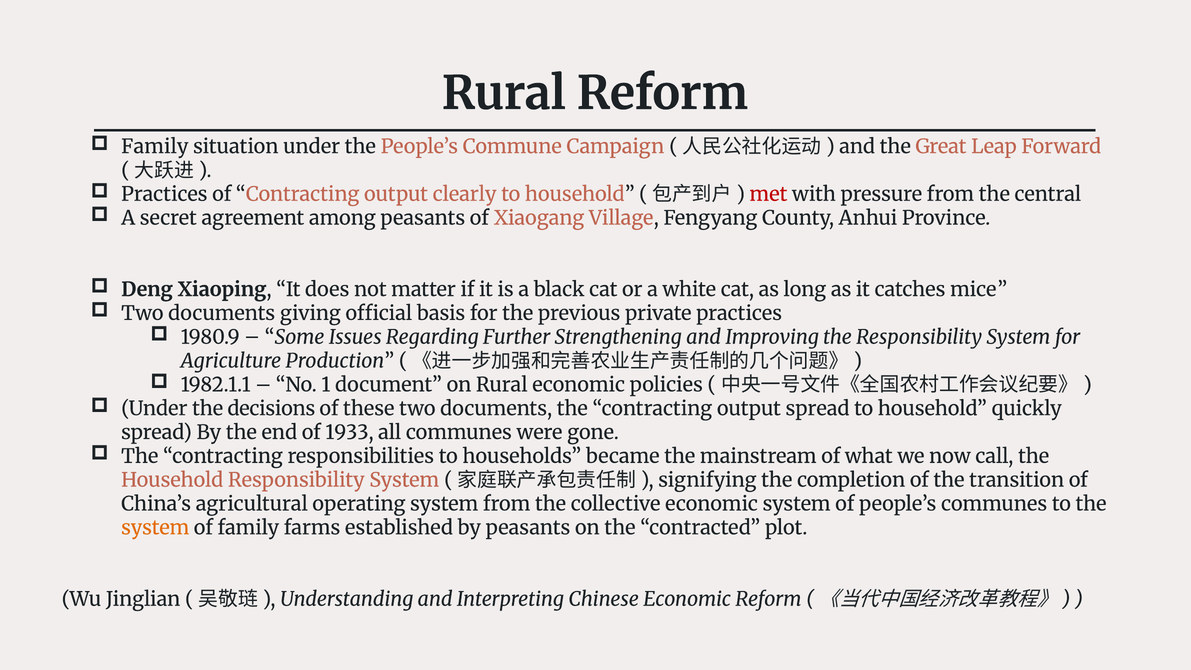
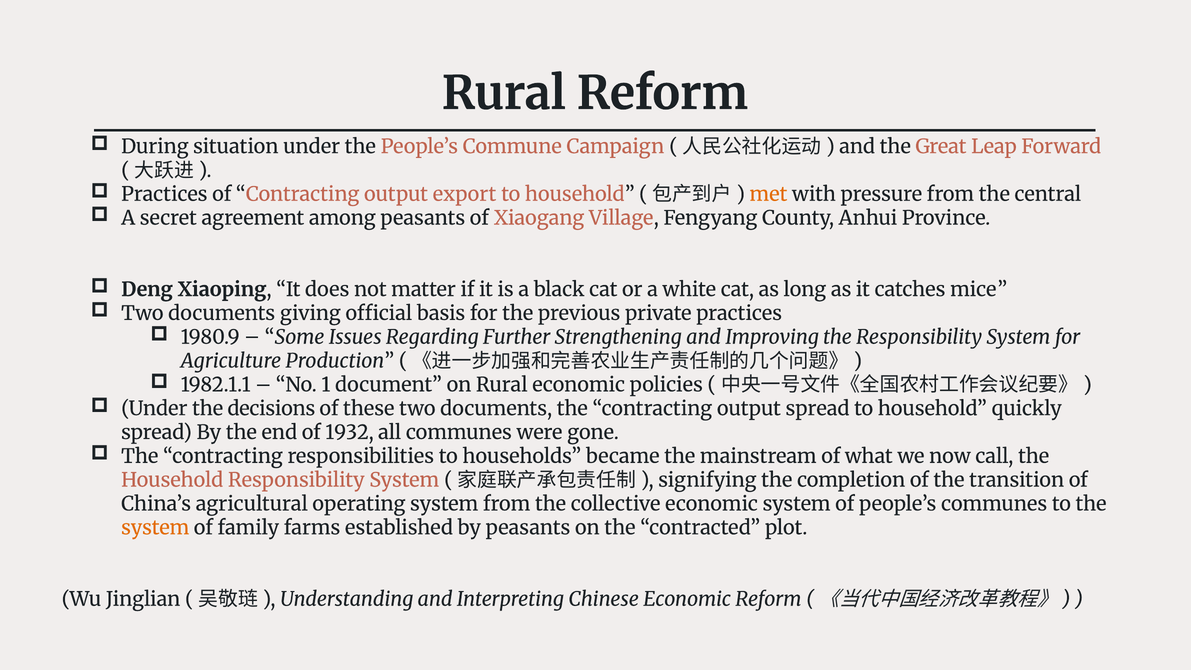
Family: Family -> During (155, 147)
clearly: clearly -> export (464, 194)
met colour: red -> orange (768, 194)
1933: 1933 -> 1932 (350, 432)
